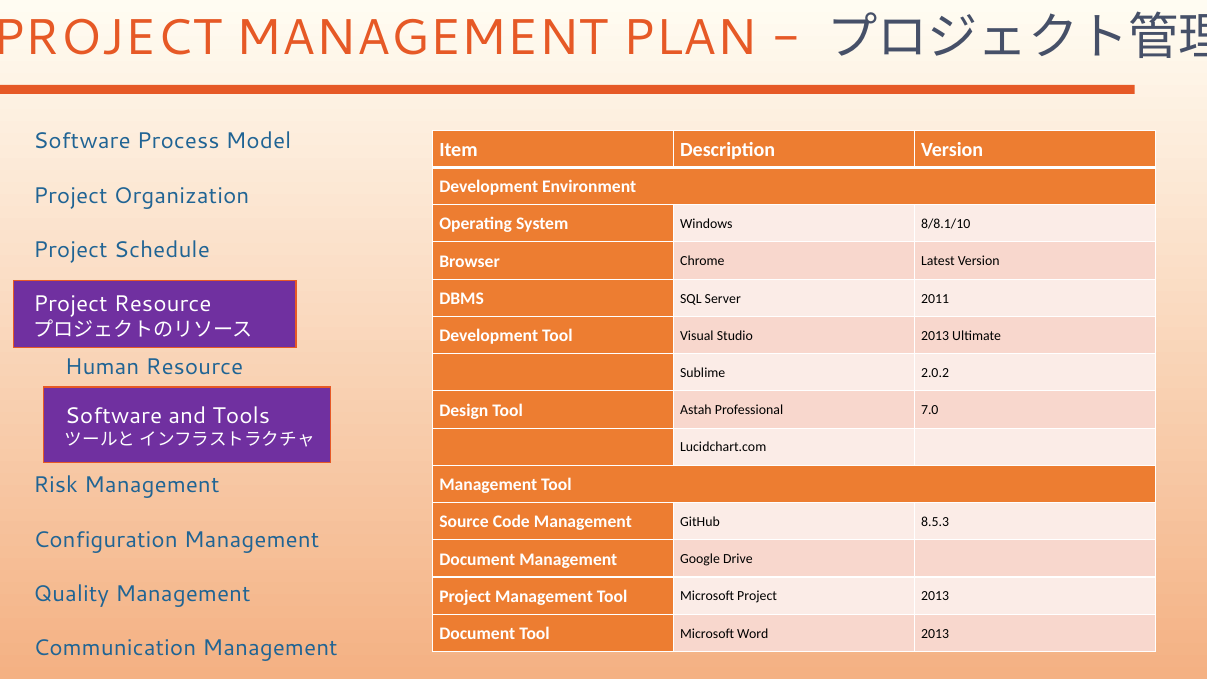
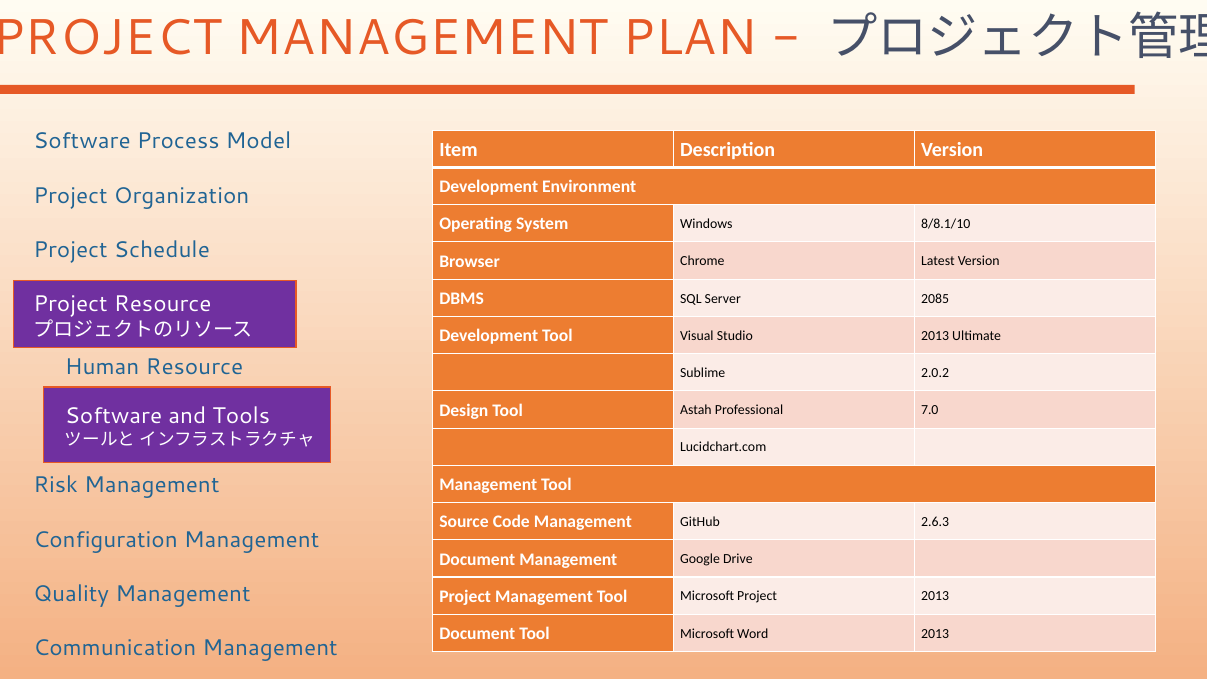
2011: 2011 -> 2085 (935, 298)
8.5.3: 8.5.3 -> 2.6.3 (935, 522)
